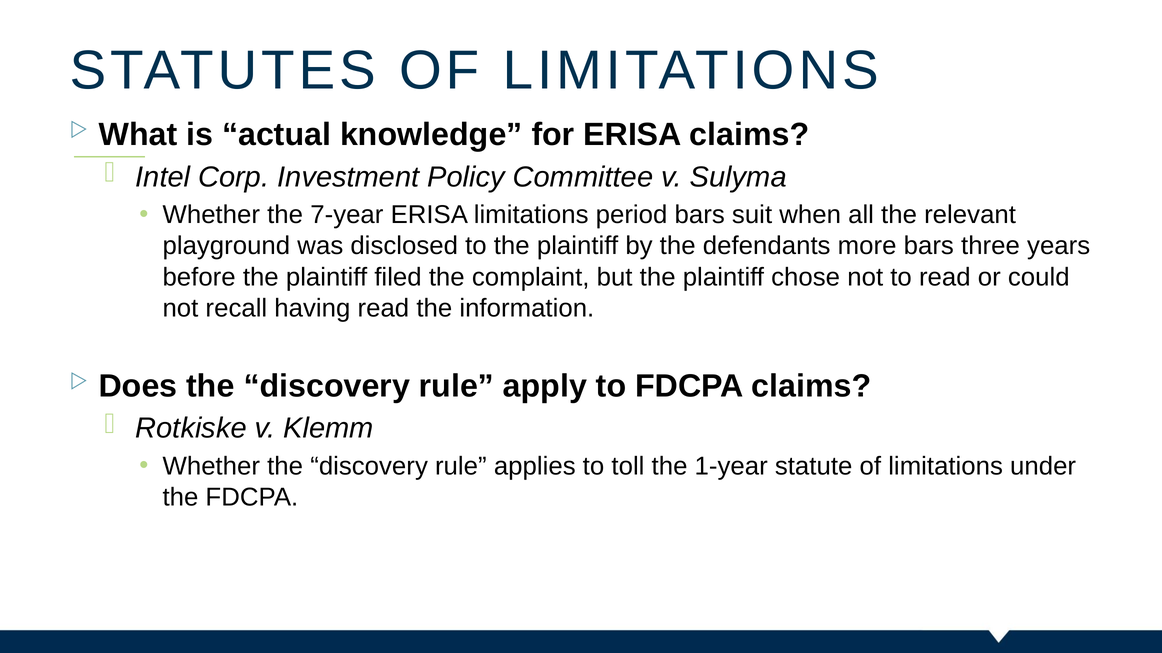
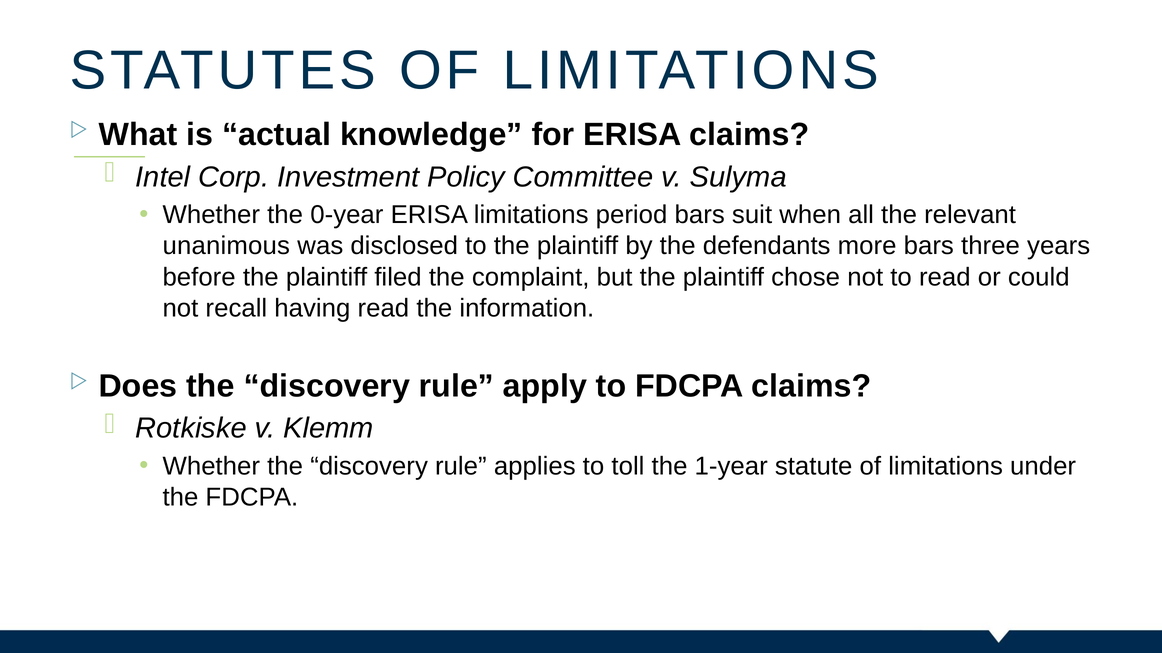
7-year: 7-year -> 0-year (347, 215)
playground: playground -> unanimous (226, 246)
